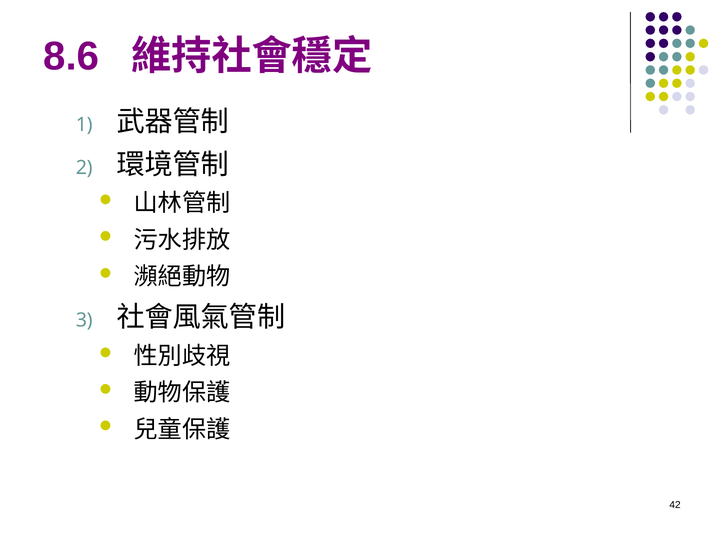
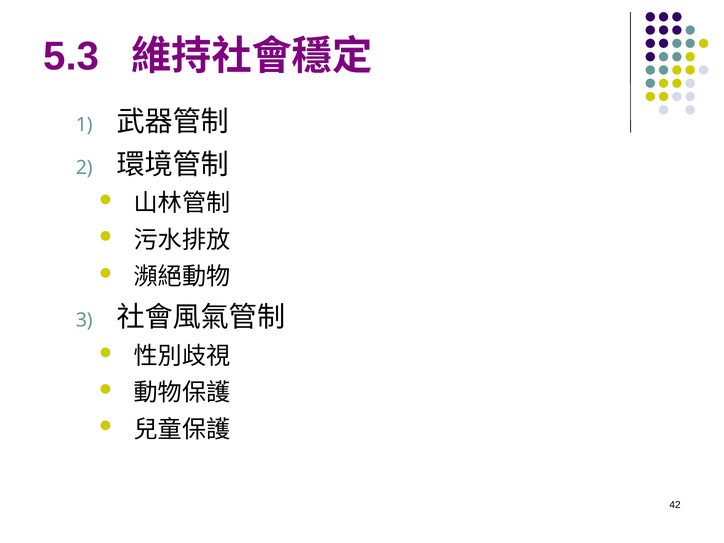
8.6: 8.6 -> 5.3 (71, 57)
